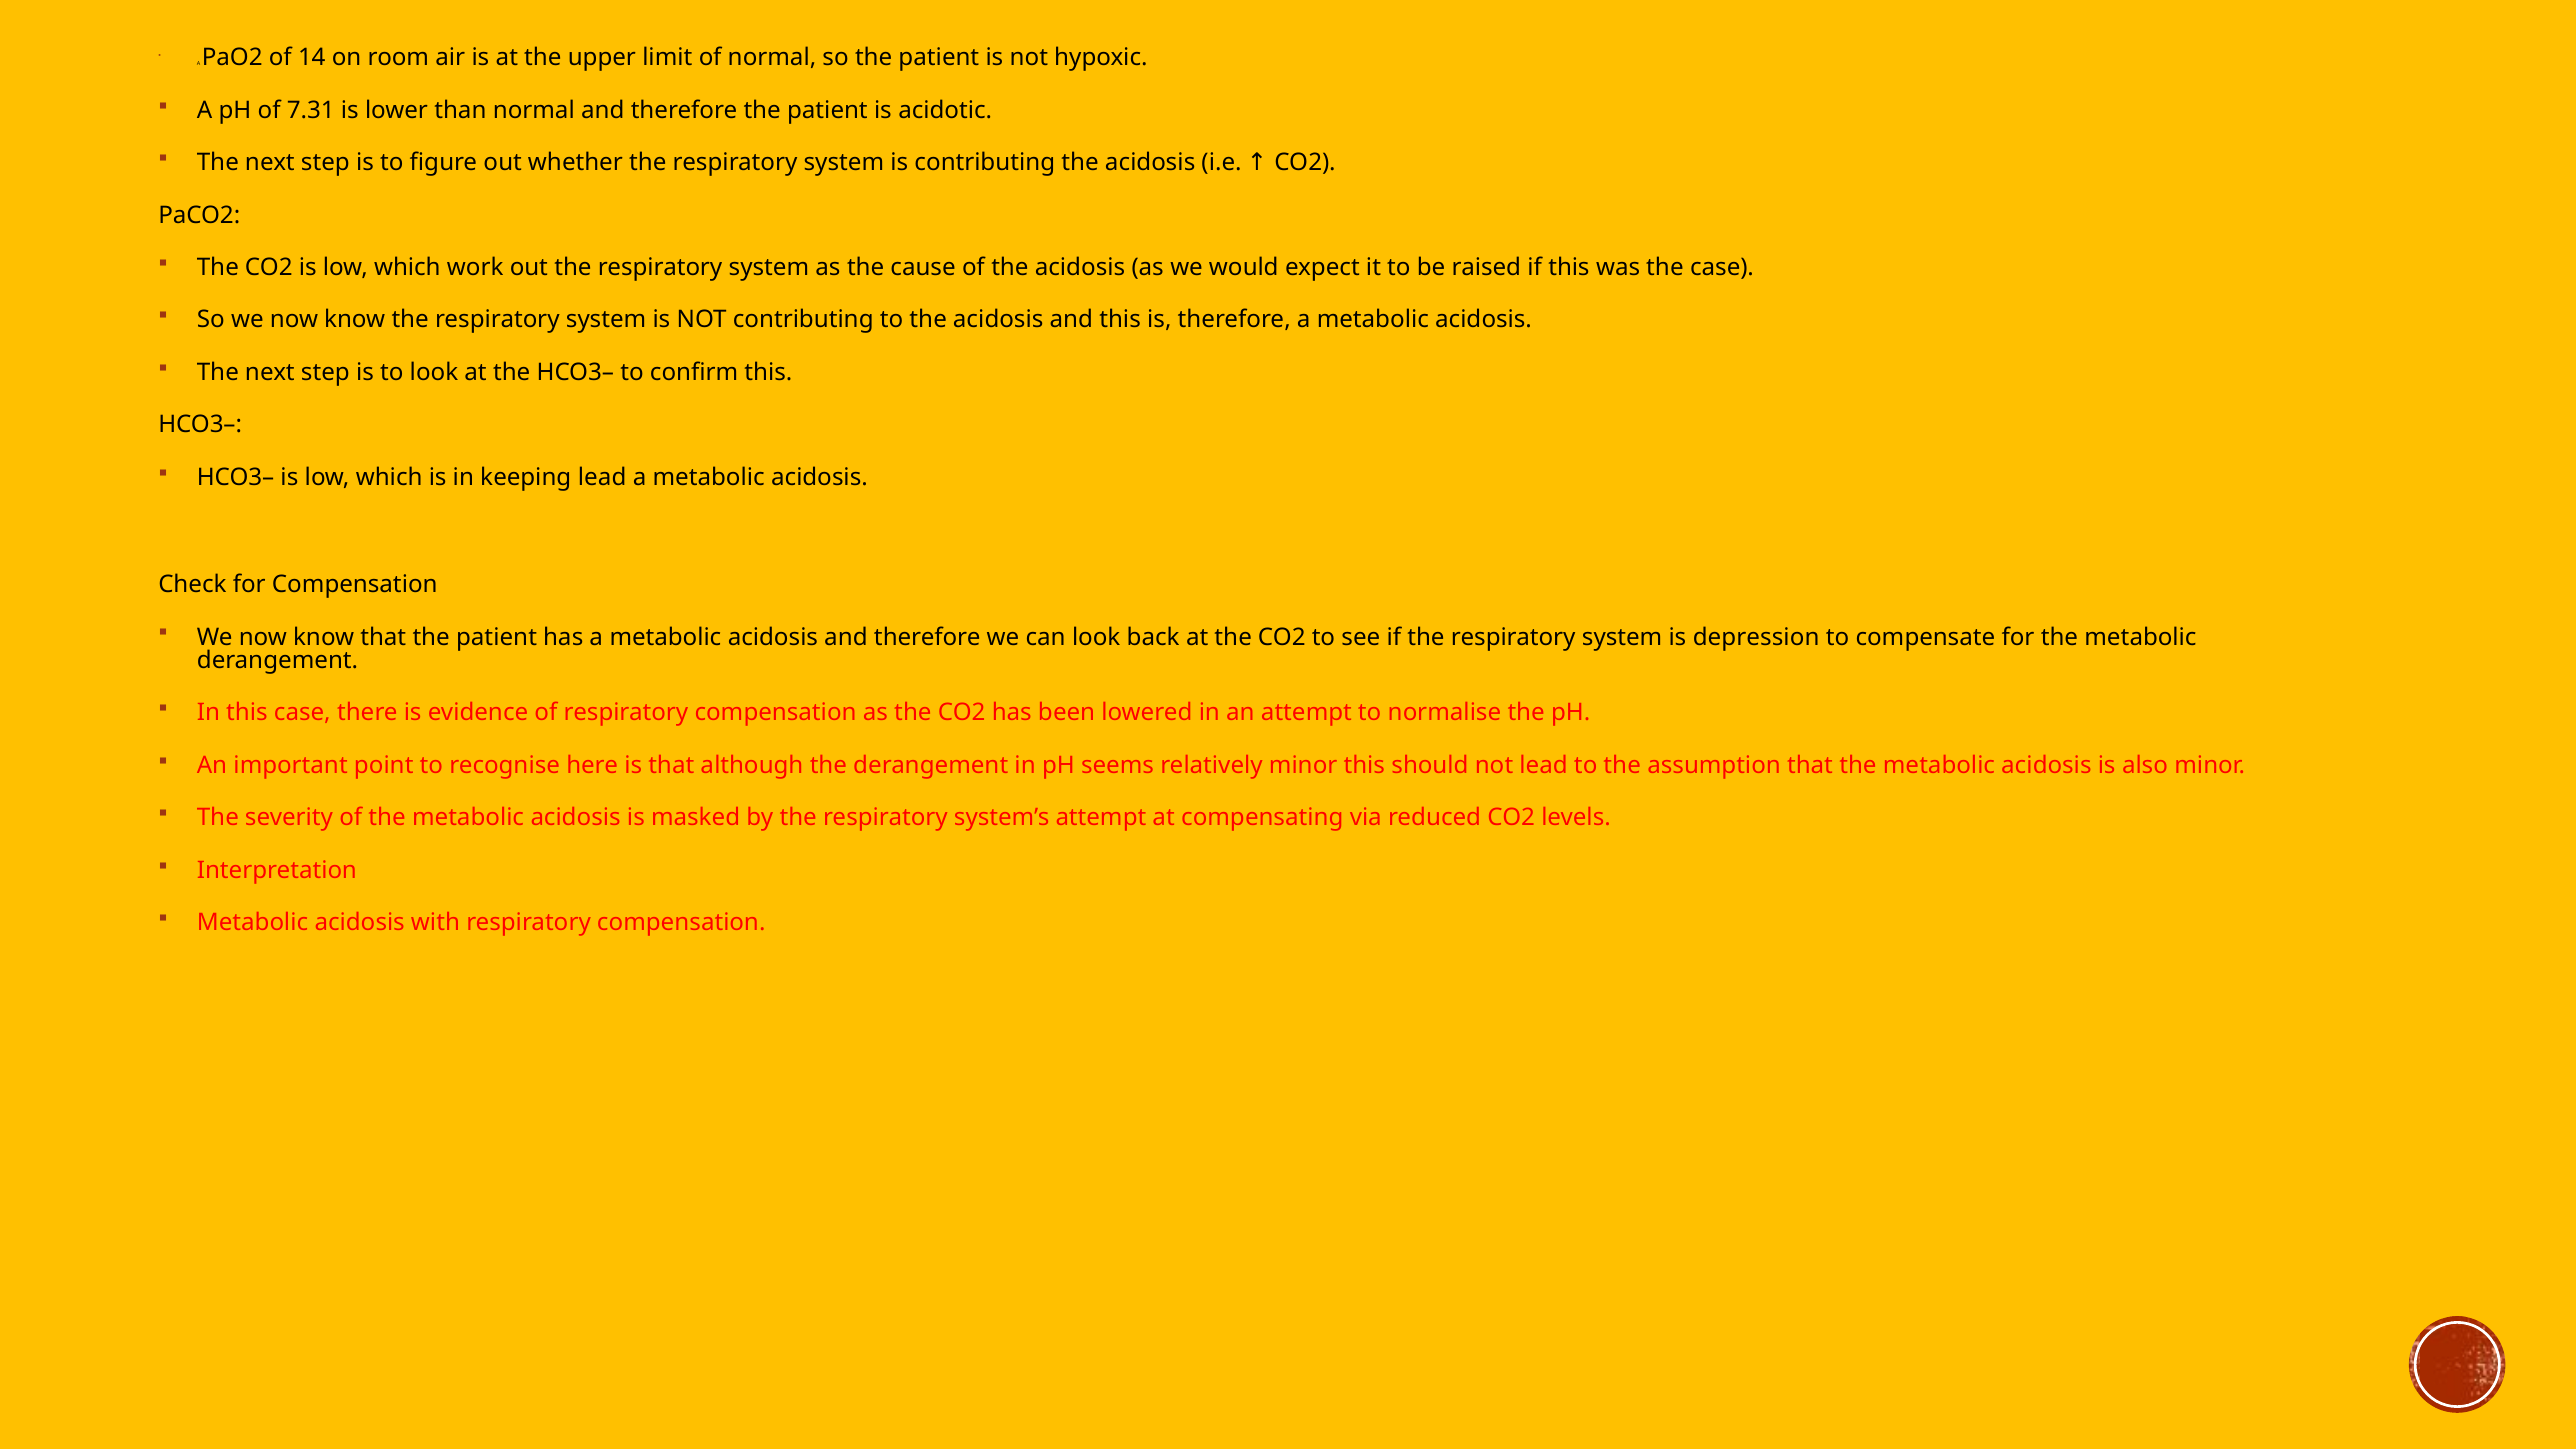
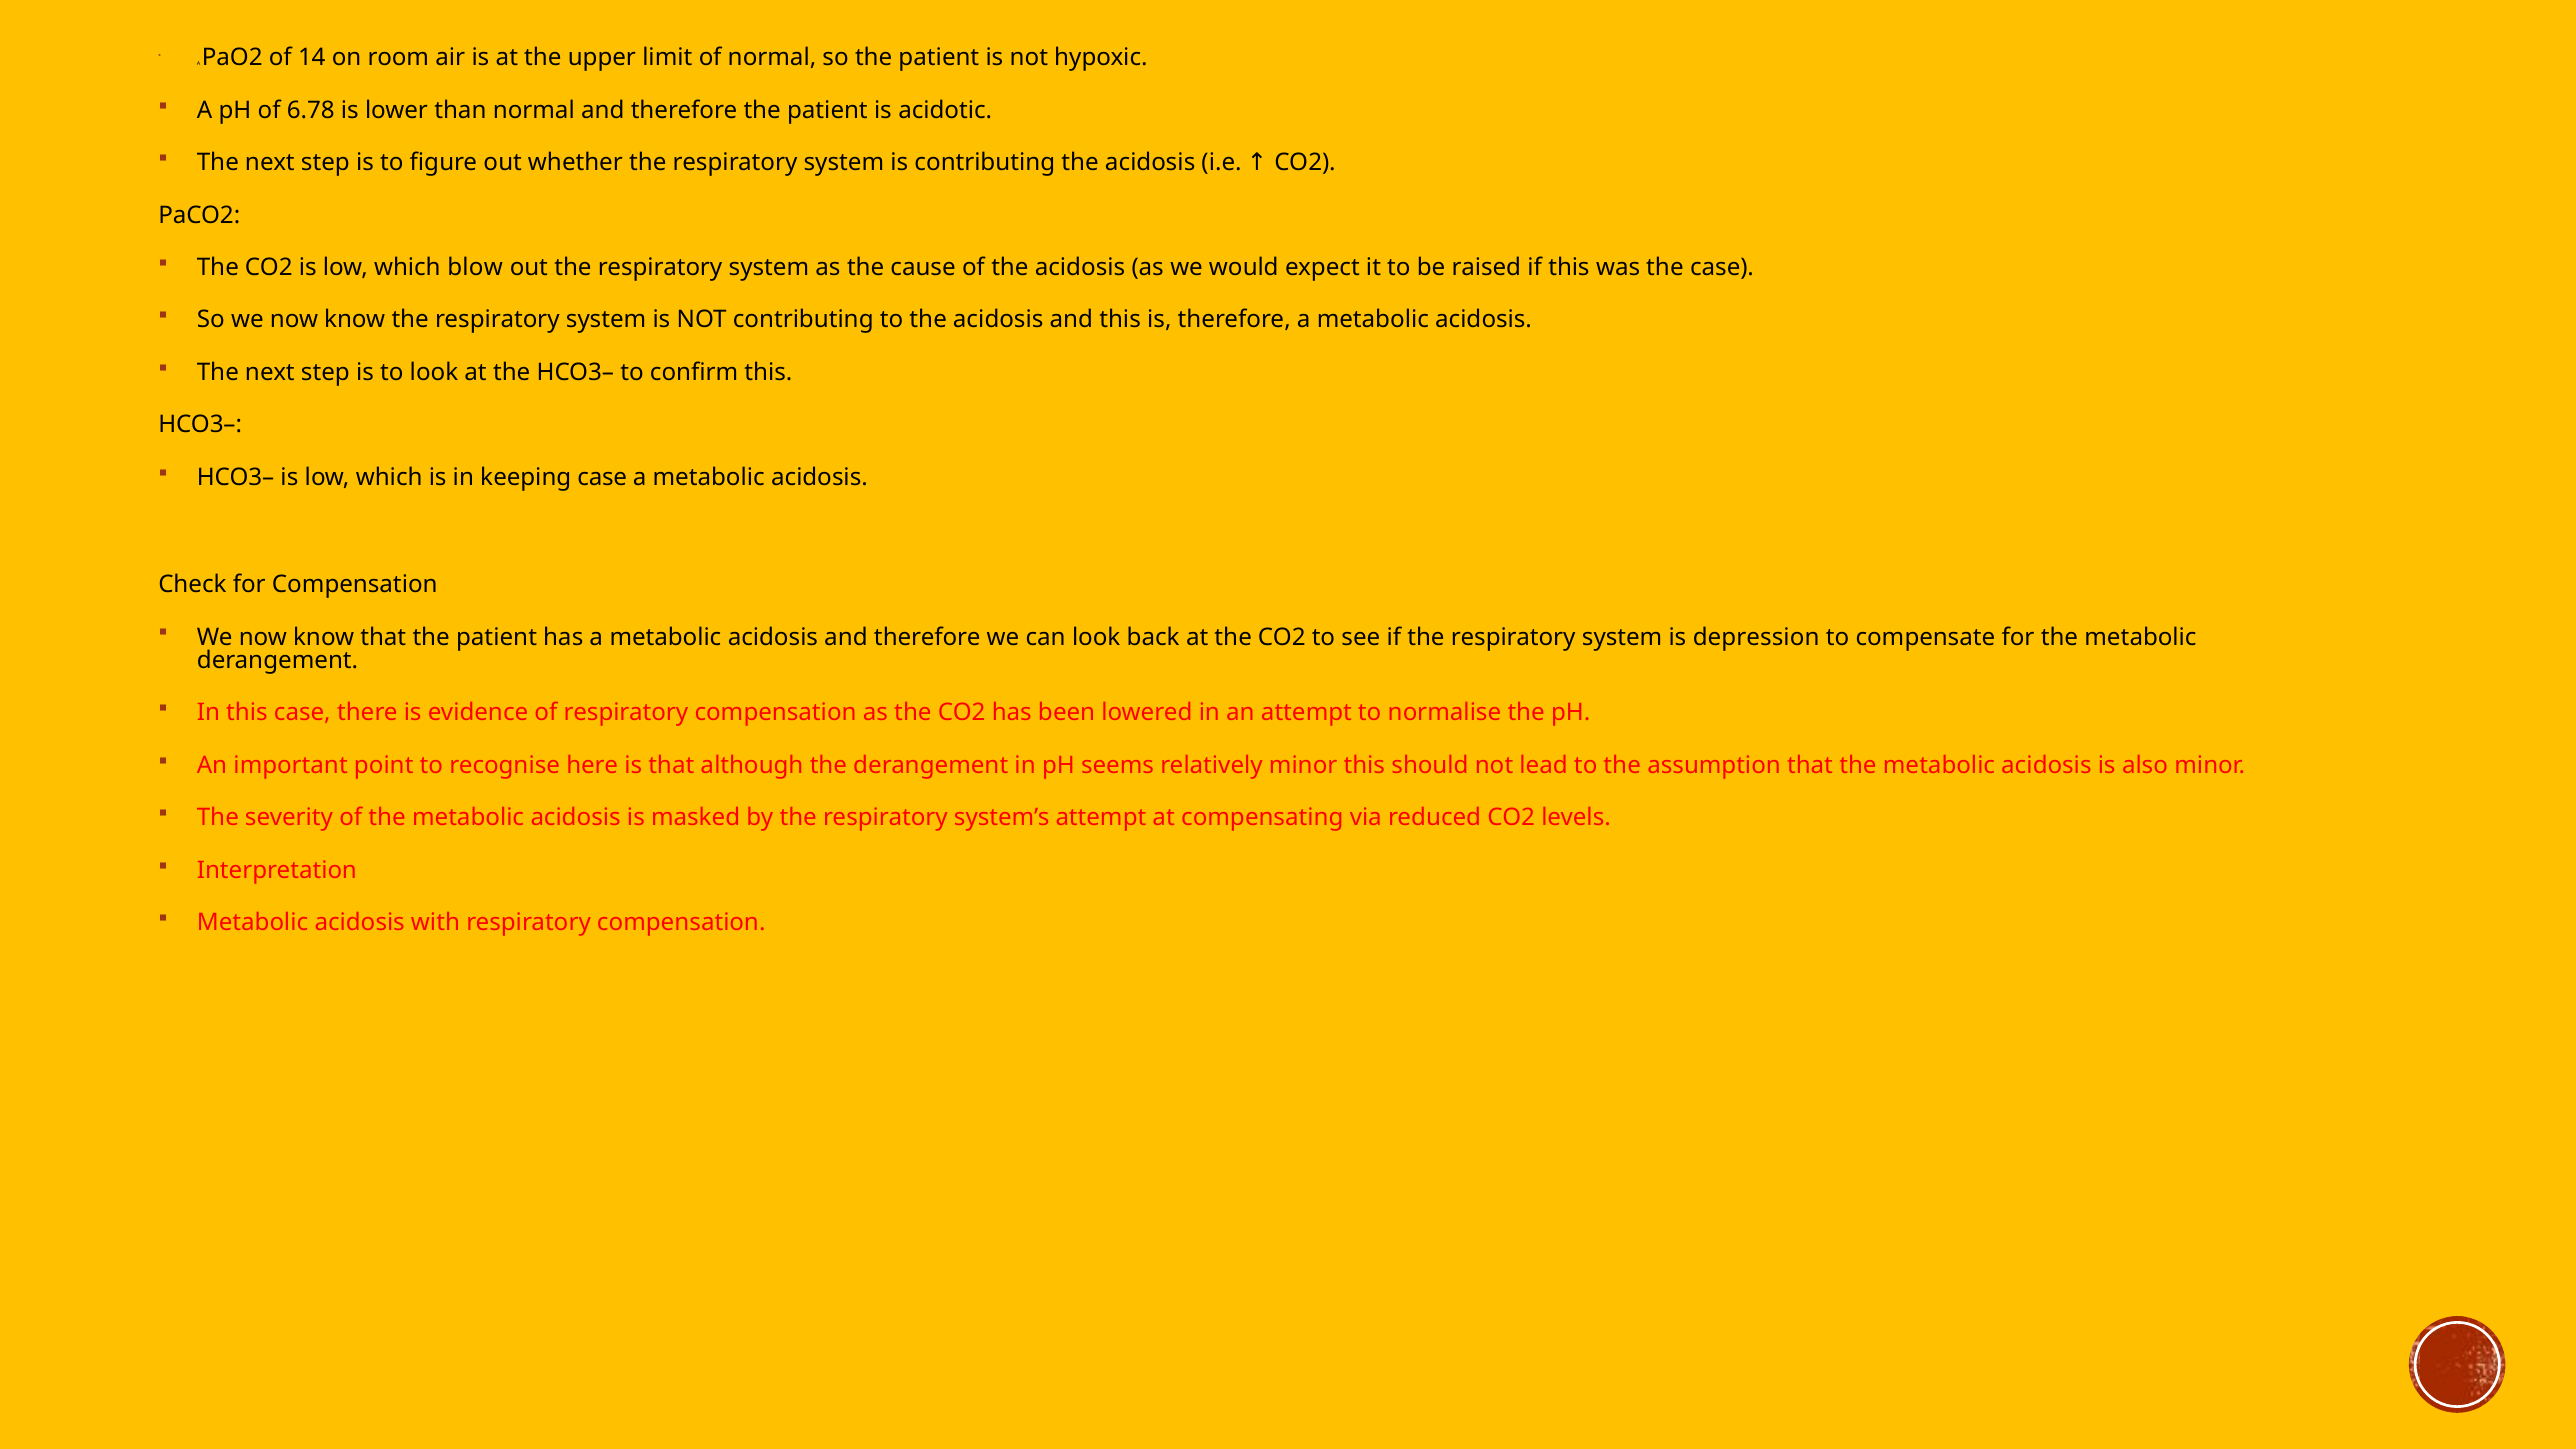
7.31: 7.31 -> 6.78 (311, 110)
work: work -> blow (475, 268)
keeping lead: lead -> case (602, 477)
